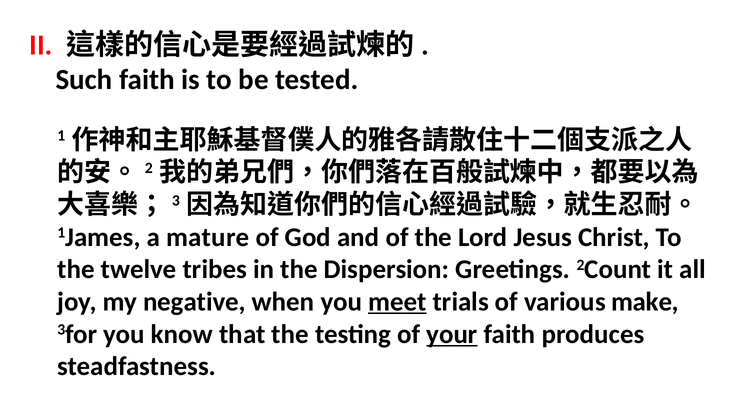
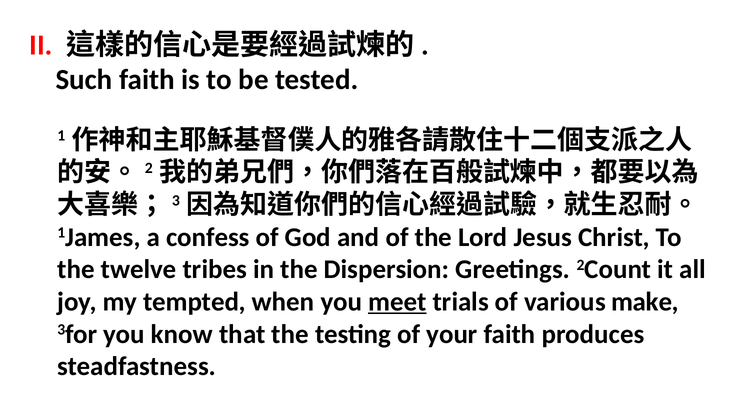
mature: mature -> confess (208, 237)
negative: negative -> tempted (194, 302)
your underline: present -> none (452, 334)
